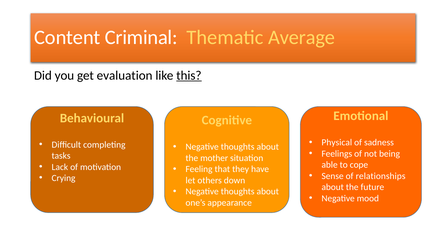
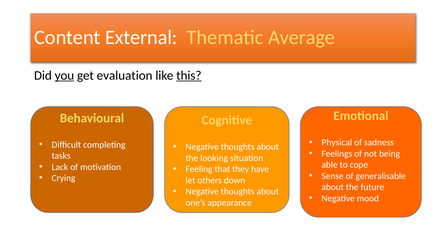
Criminal: Criminal -> External (141, 37)
you underline: none -> present (64, 75)
mother: mother -> looking (214, 158)
relationships: relationships -> generalisable (381, 176)
